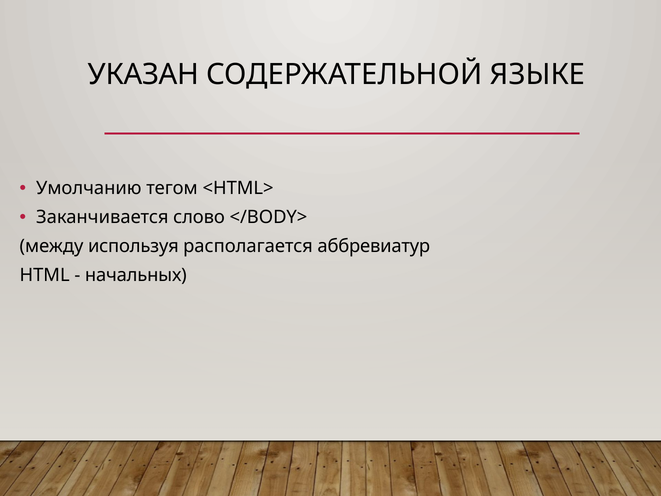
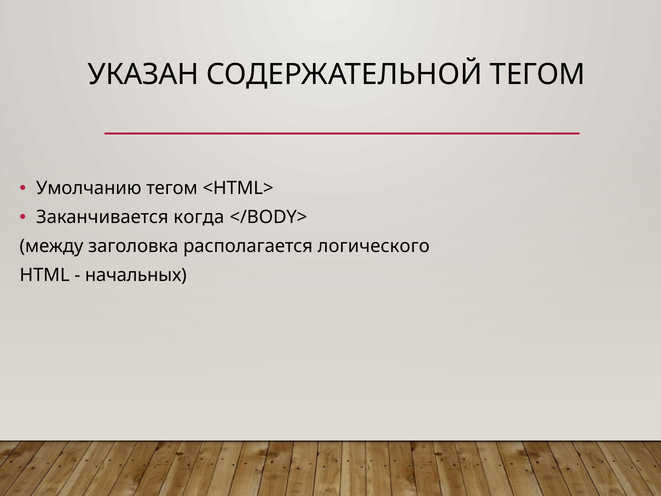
СОДЕРЖАТЕЛЬНОЙ ЯЗЫКЕ: ЯЗЫКЕ -> ТЕГОМ (538, 74)
слово: слово -> когда (199, 217)
используя: используя -> заголовка (133, 246)
аббревиатур: аббревиатур -> логического (374, 246)
